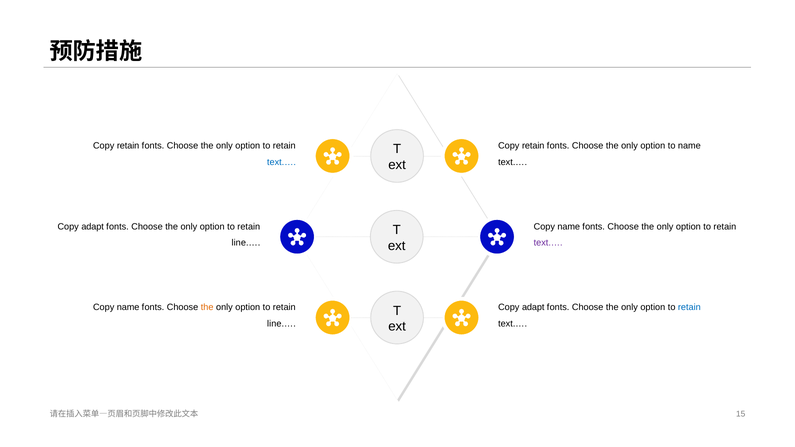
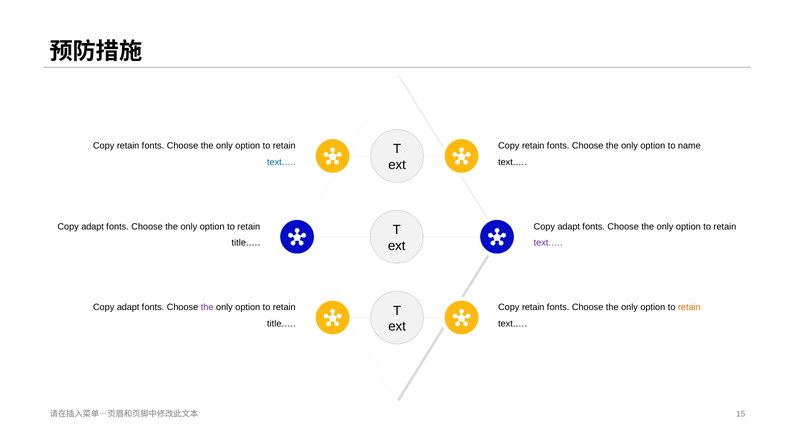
name: name -> adapt (569, 227)
line.…: line.… -> title.… (246, 243)
name: name -> adapt (128, 307)
the colour: orange -> purple (207, 307)
adapt: adapt -> retain (533, 307)
retain colour: blue -> orange (689, 307)
line.…: line.… -> title.… (281, 324)
